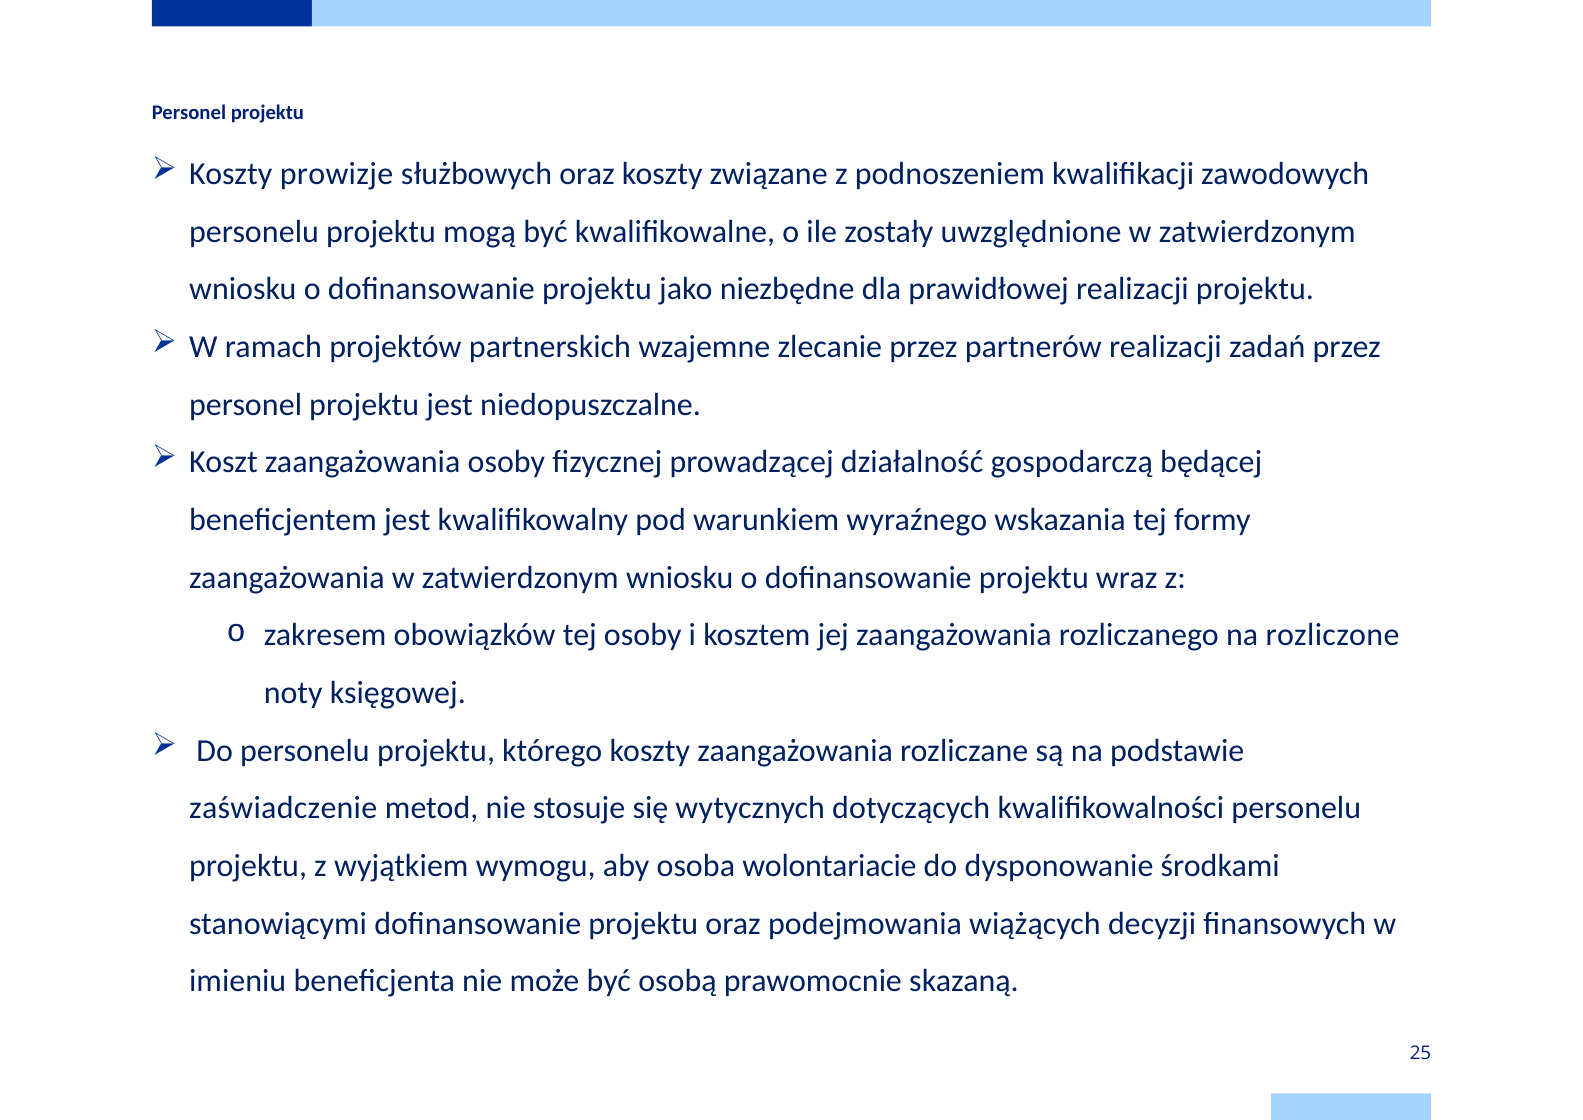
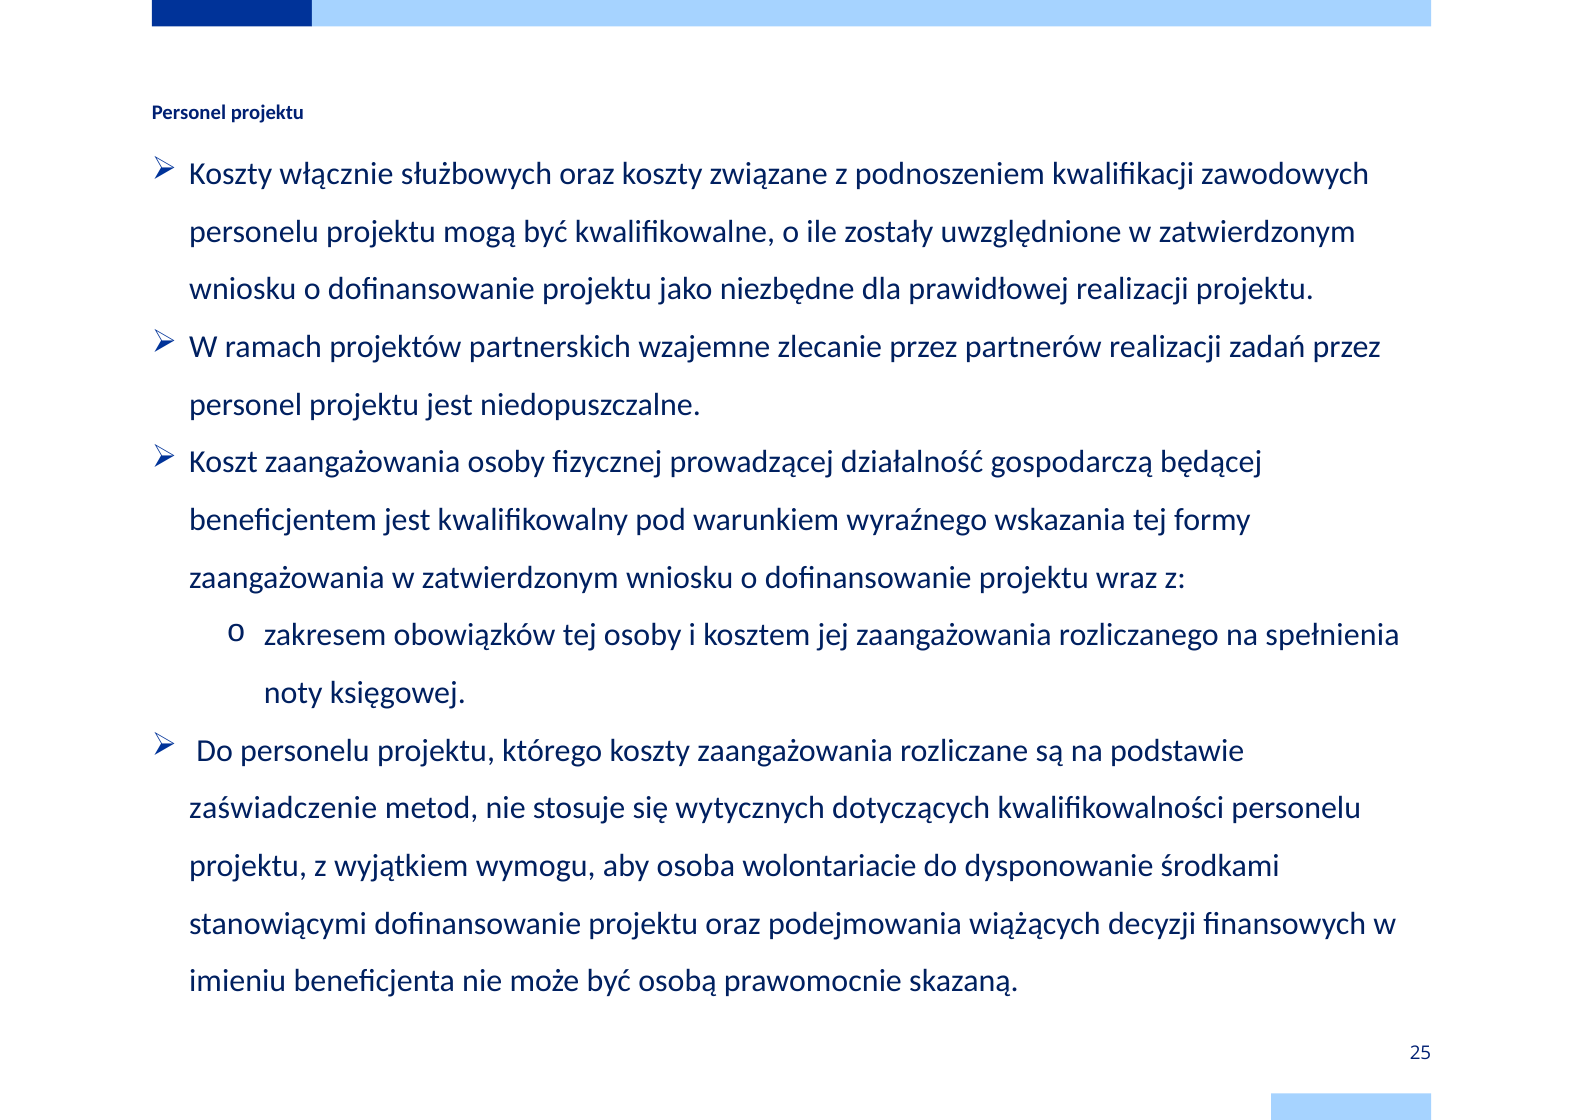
prowizje: prowizje -> włącznie (337, 174)
rozliczone: rozliczone -> spełnienia (1333, 635)
